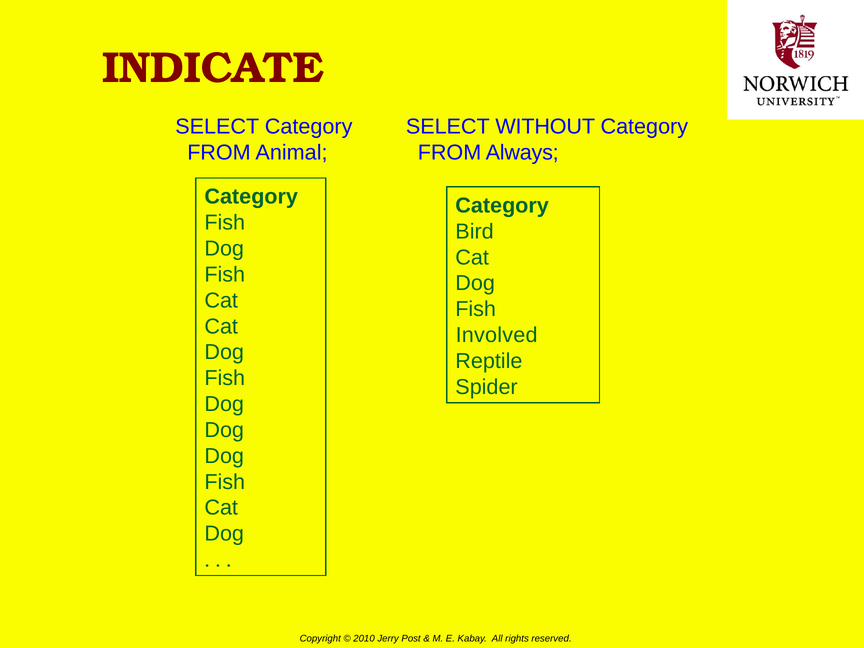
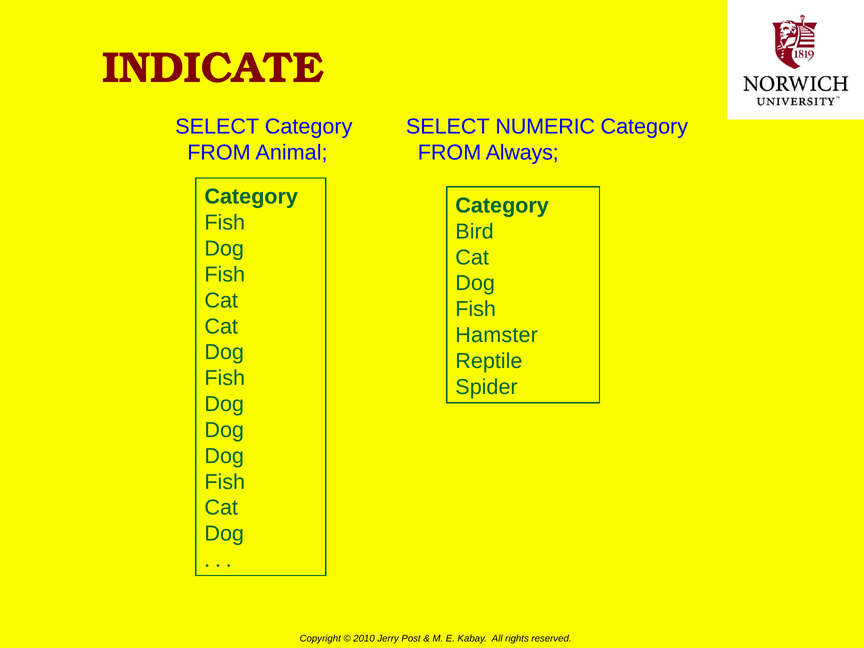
WITHOUT: WITHOUT -> NUMERIC (545, 127)
Involved: Involved -> Hamster (497, 335)
